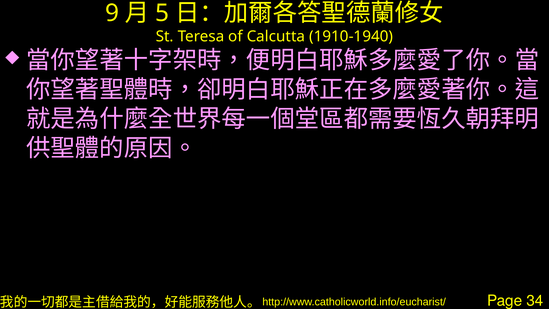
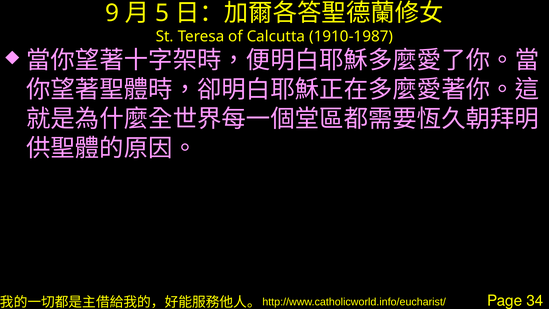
1910-1940: 1910-1940 -> 1910-1987 (351, 36)
